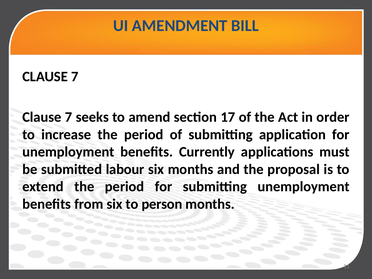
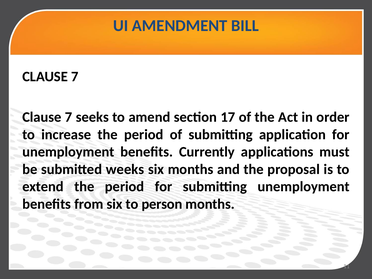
labour: labour -> weeks (125, 169)
